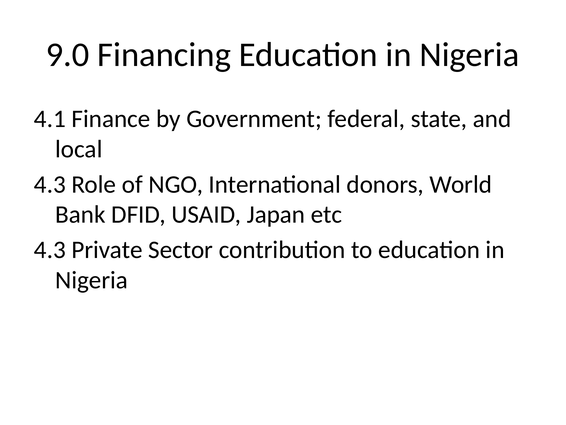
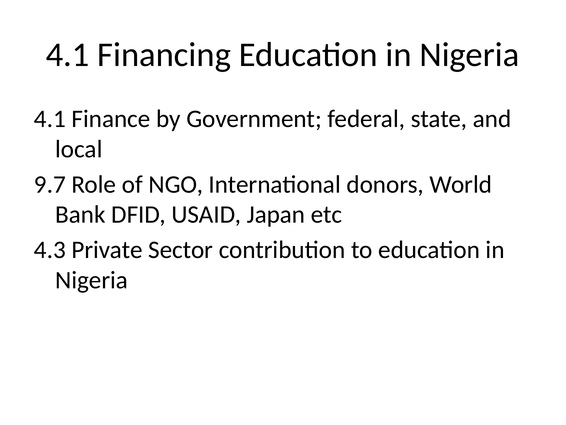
9.0: 9.0 -> 4.1 (68, 55)
4.3: 4.3 -> 9.7 (50, 184)
